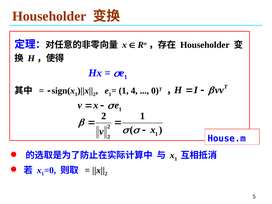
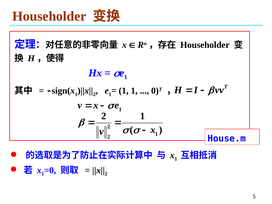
1 4: 4 -> 1 (134, 91)
